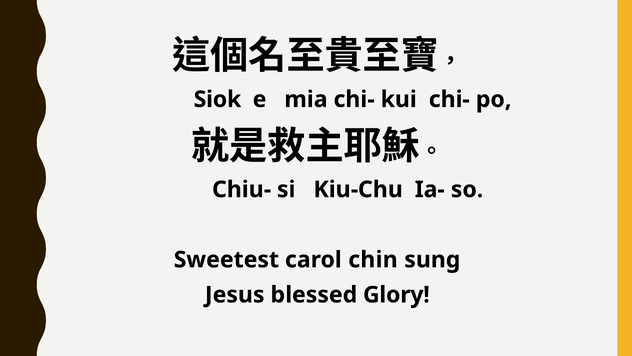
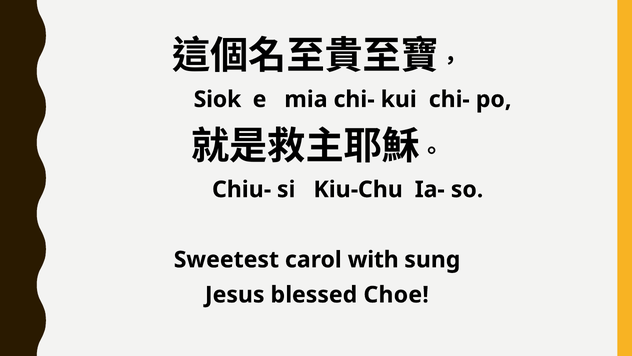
chin: chin -> with (373, 259)
Glory: Glory -> Choe (396, 294)
